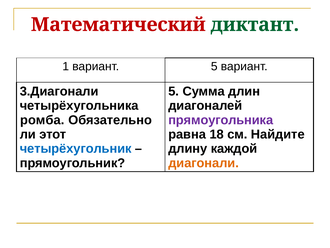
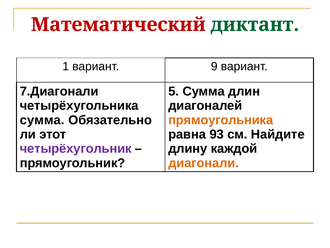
вариант 5: 5 -> 9 (214, 66)
3.Диагонали: 3.Диагонали -> 7.Диагонали (59, 91)
ромба: ромба -> сумма (42, 120)
прямоугольника colour: purple -> orange (221, 120)
18: 18 -> 93 (217, 134)
четырёхугольник colour: blue -> purple (76, 148)
